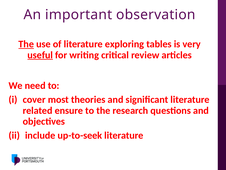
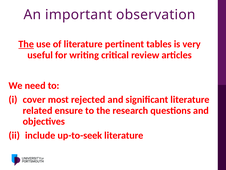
exploring: exploring -> pertinent (125, 44)
useful underline: present -> none (40, 55)
theories: theories -> rejected (88, 99)
